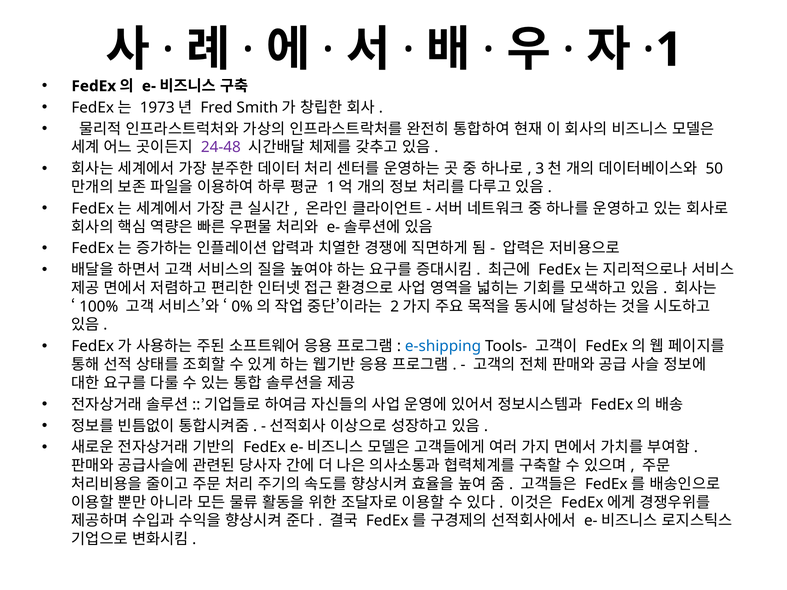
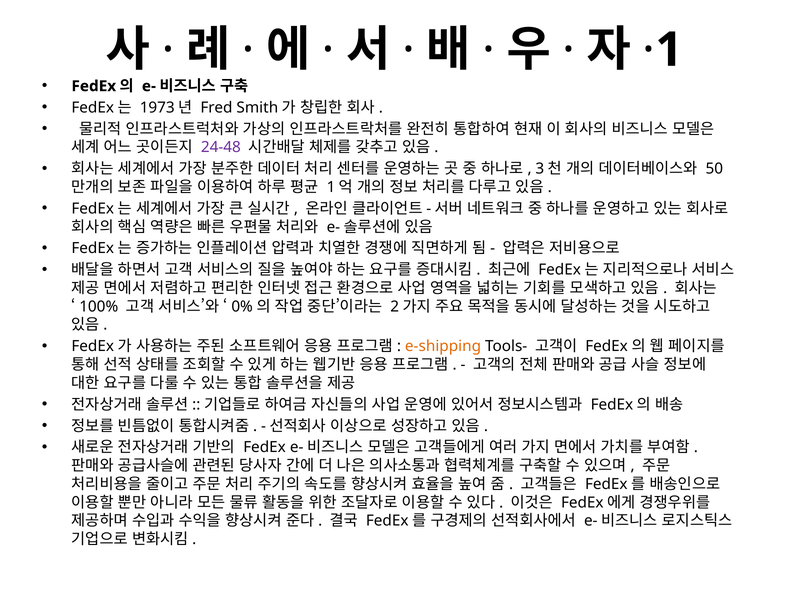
e-shipping colour: blue -> orange (443, 347)
